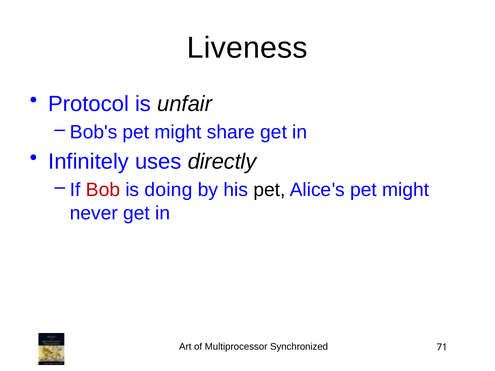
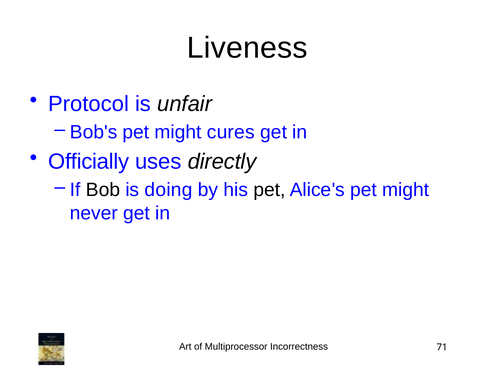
share: share -> cures (231, 132)
Infinitely: Infinitely -> Officially (89, 162)
Bob colour: red -> black (103, 190)
Synchronized: Synchronized -> Incorrectness (299, 347)
